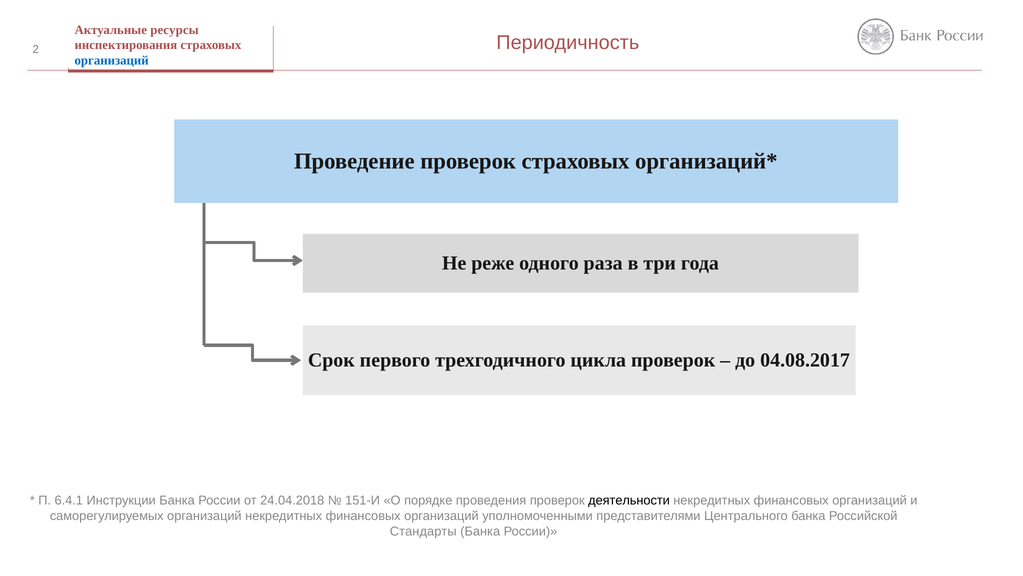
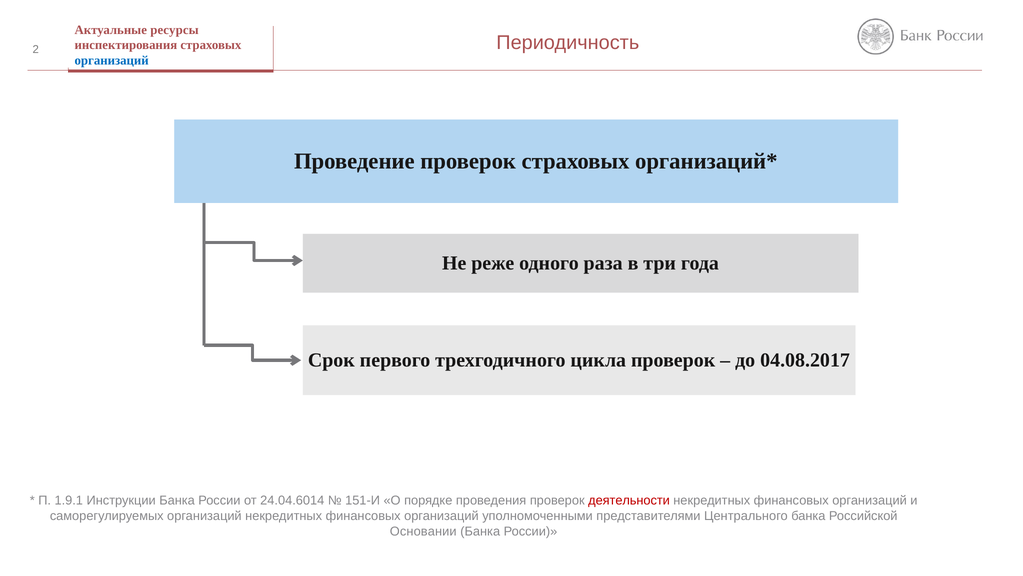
6.4.1: 6.4.1 -> 1.9.1 (69, 500)
24.04.2018: 24.04.2018 -> 24.04.6014 (292, 500)
деятельности colour: black -> red (629, 500)
Стандарты: Стандарты -> Основании (423, 531)
